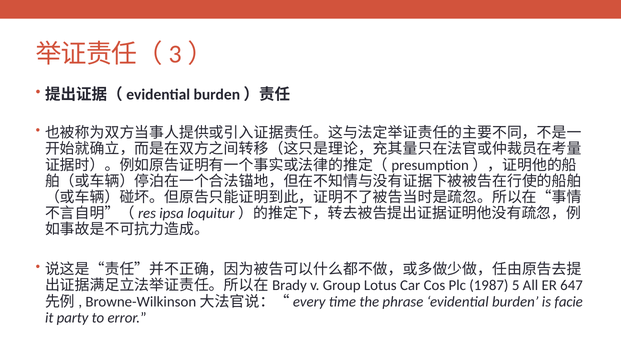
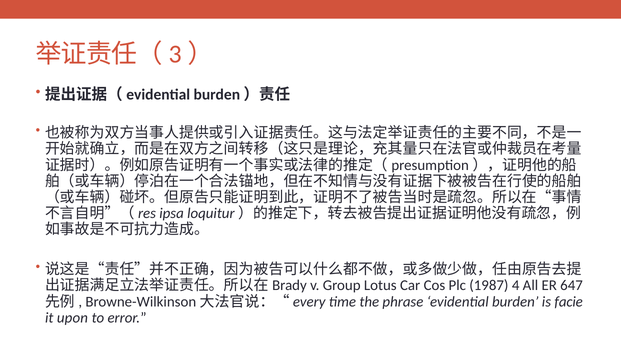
5: 5 -> 4 (516, 285)
party: party -> upon (72, 317)
